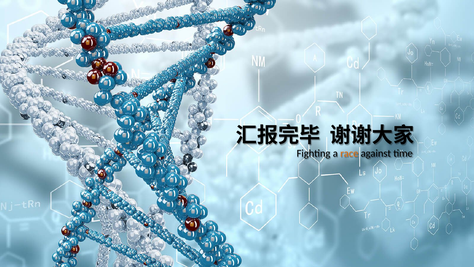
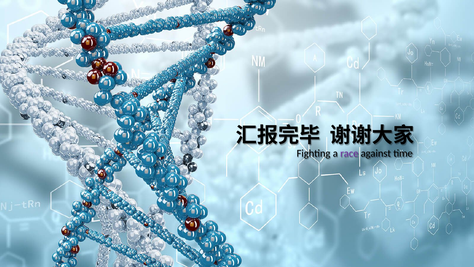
race colour: orange -> purple (349, 153)
